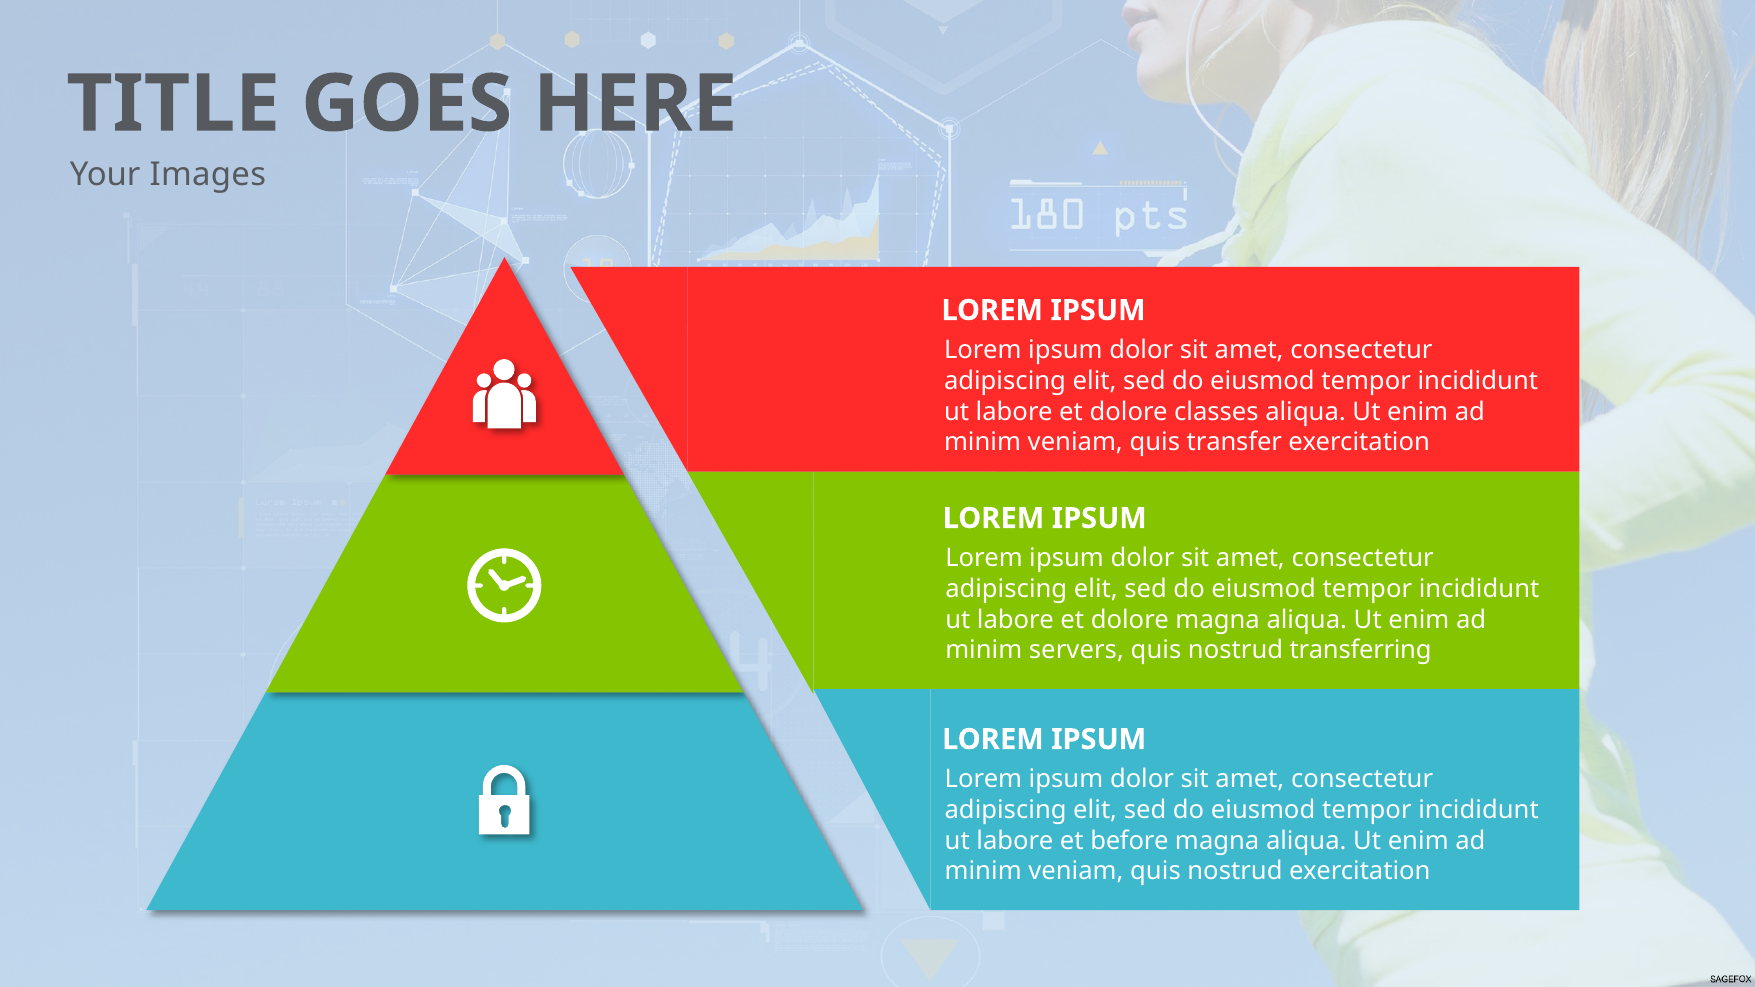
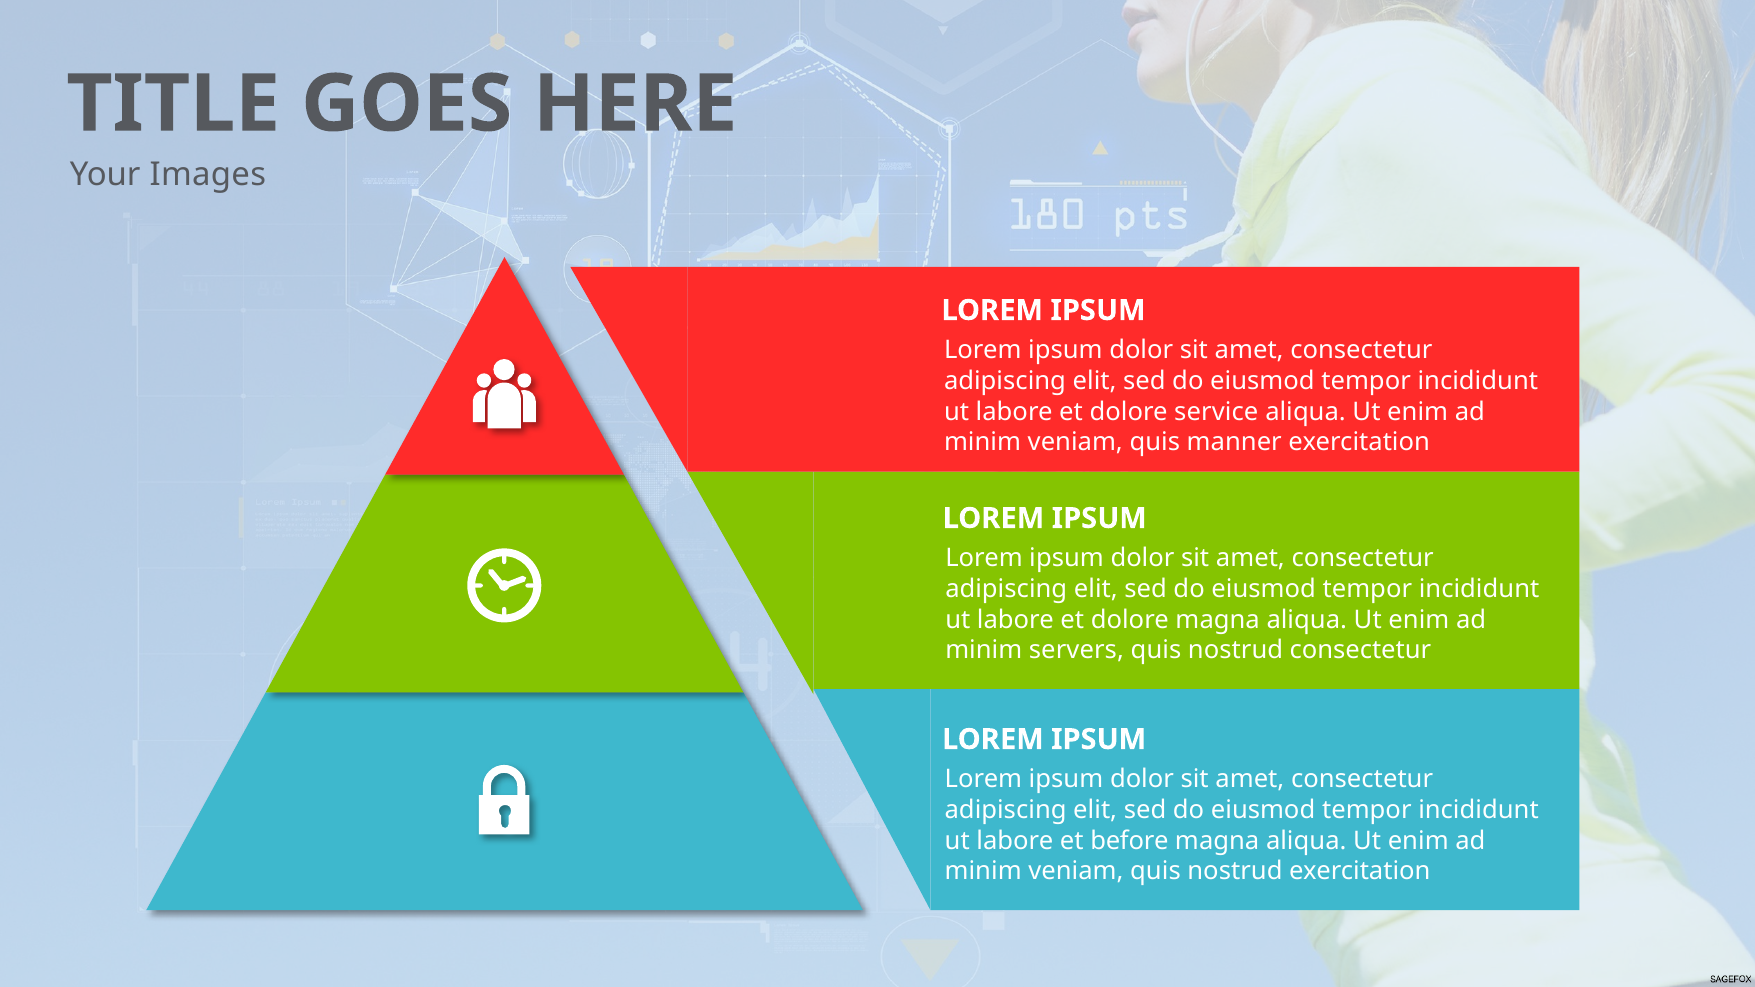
classes: classes -> service (1216, 412)
transfer: transfer -> manner (1234, 443)
nostrud transferring: transferring -> consectetur (1360, 651)
